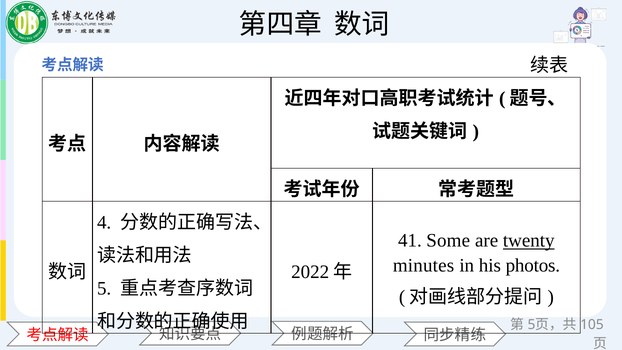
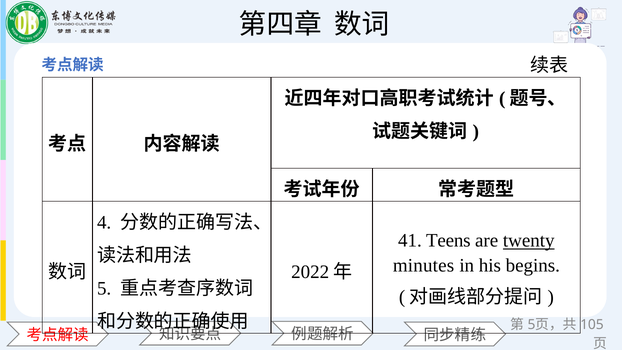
Some: Some -> Teens (448, 240)
photos: photos -> begins (533, 266)
